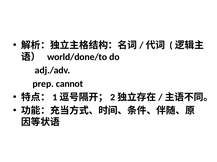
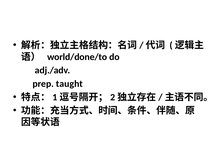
cannot: cannot -> taught (69, 84)
